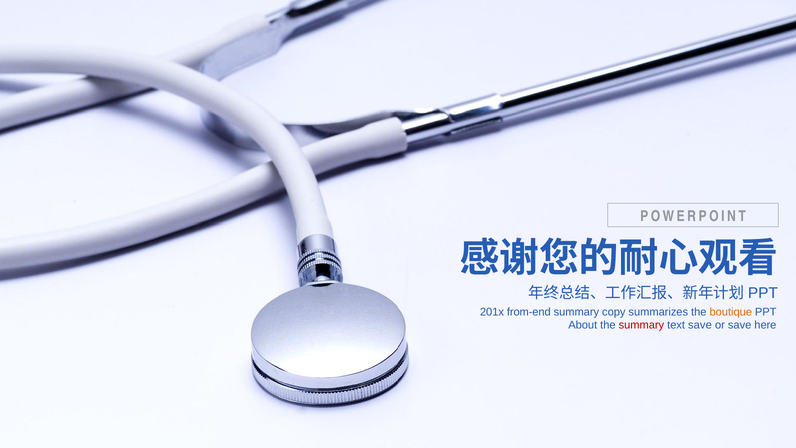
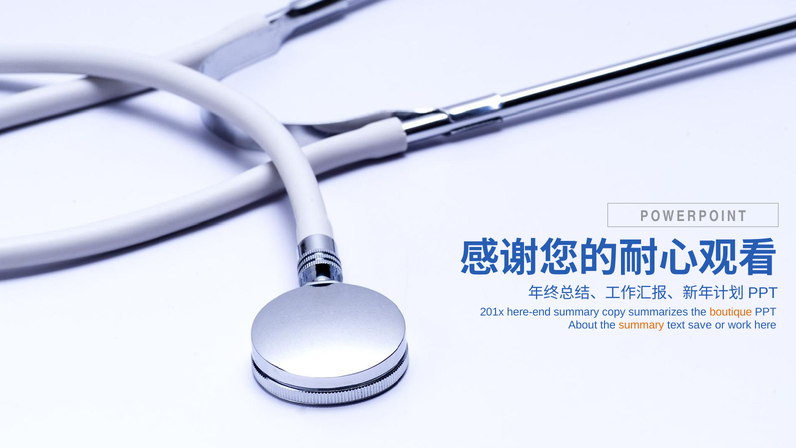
from-end: from-end -> here-end (529, 312)
summary colour: red -> orange (641, 325)
or save: save -> work (740, 325)
